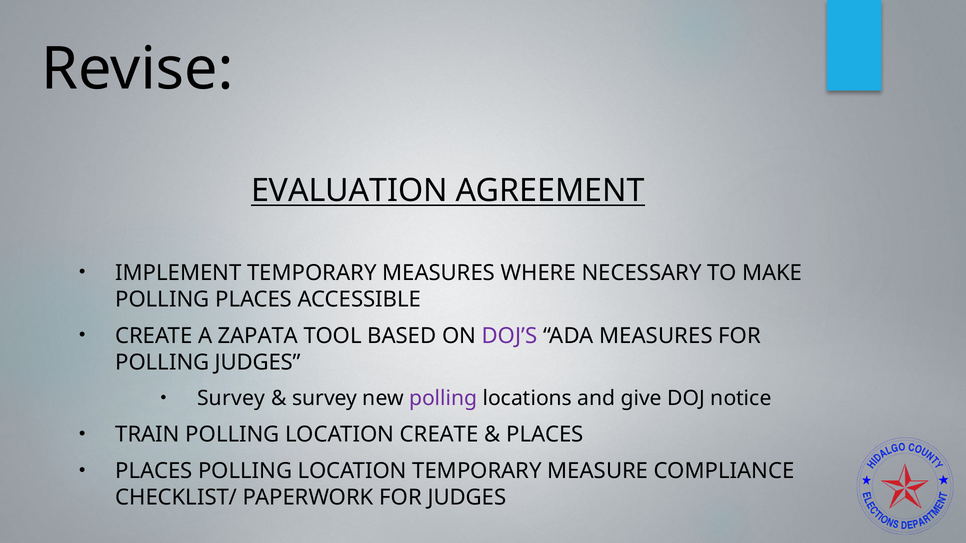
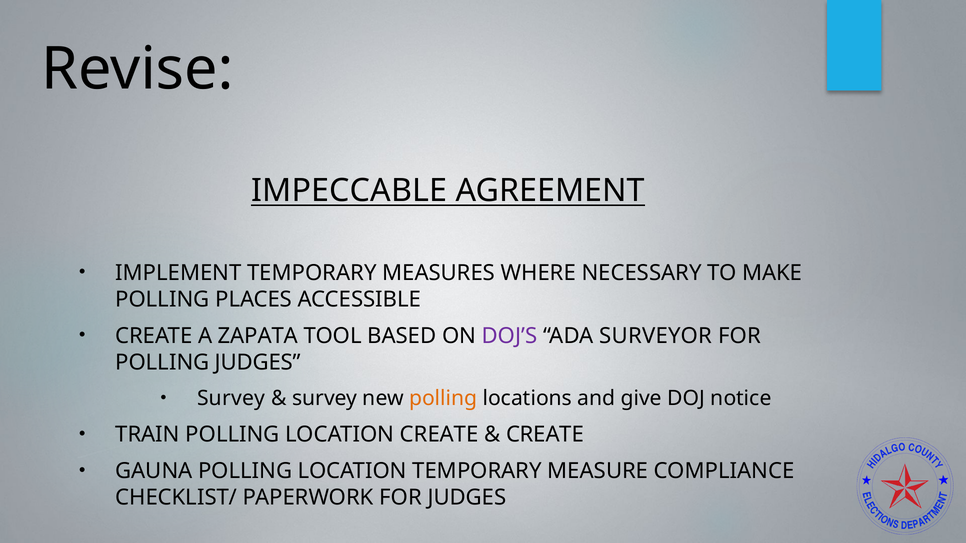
EVALUATION: EVALUATION -> IMPECCABLE (349, 191)
ADA MEASURES: MEASURES -> SURVEYOR (656, 336)
polling colour: purple -> orange (443, 399)
PLACES: PLACES -> CREATE (545, 435)
PLACES: PLACES -> GAUNA (154, 471)
